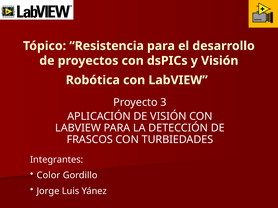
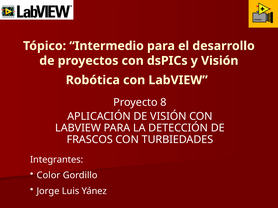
Resistencia: Resistencia -> Intermedio (107, 46)
3: 3 -> 8 (163, 103)
